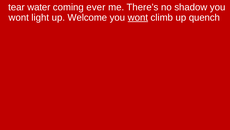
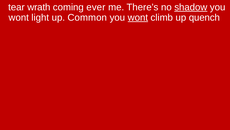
water: water -> wrath (39, 7)
shadow underline: none -> present (191, 7)
Welcome: Welcome -> Common (87, 17)
